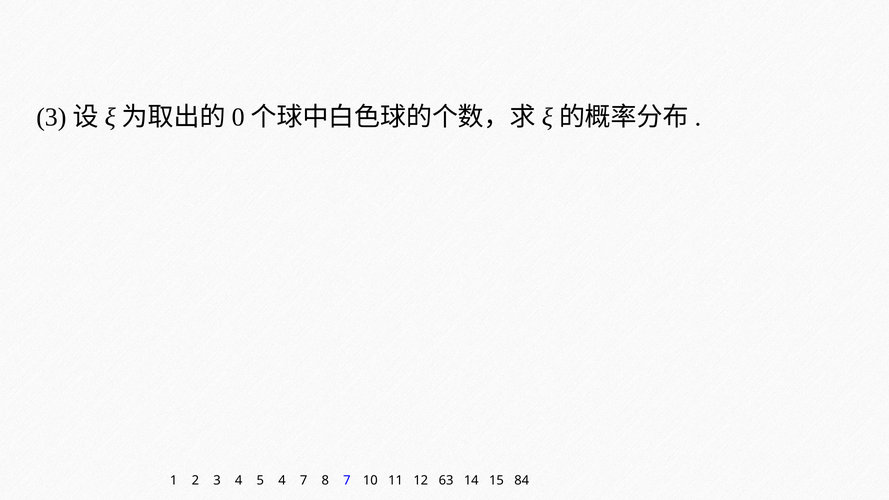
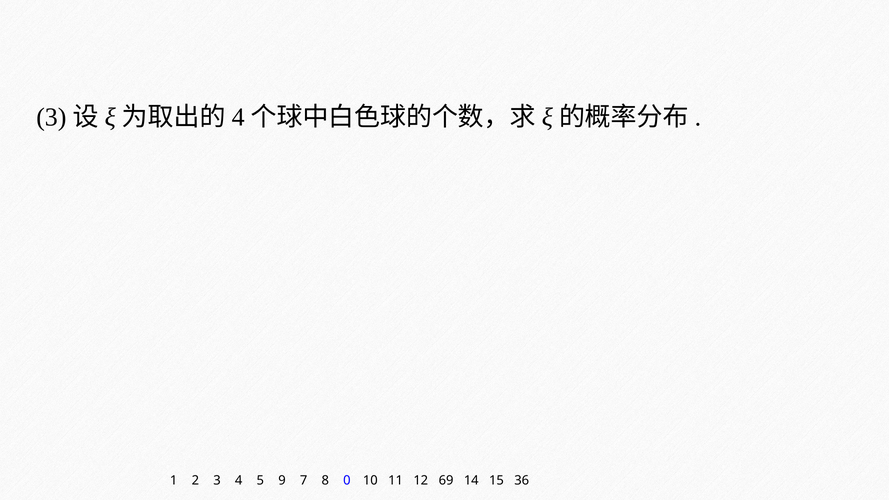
0: 0 -> 4 (238, 117)
5 4: 4 -> 9 (282, 481)
8 7: 7 -> 0 (347, 481)
63: 63 -> 69 (446, 481)
84: 84 -> 36 (522, 481)
